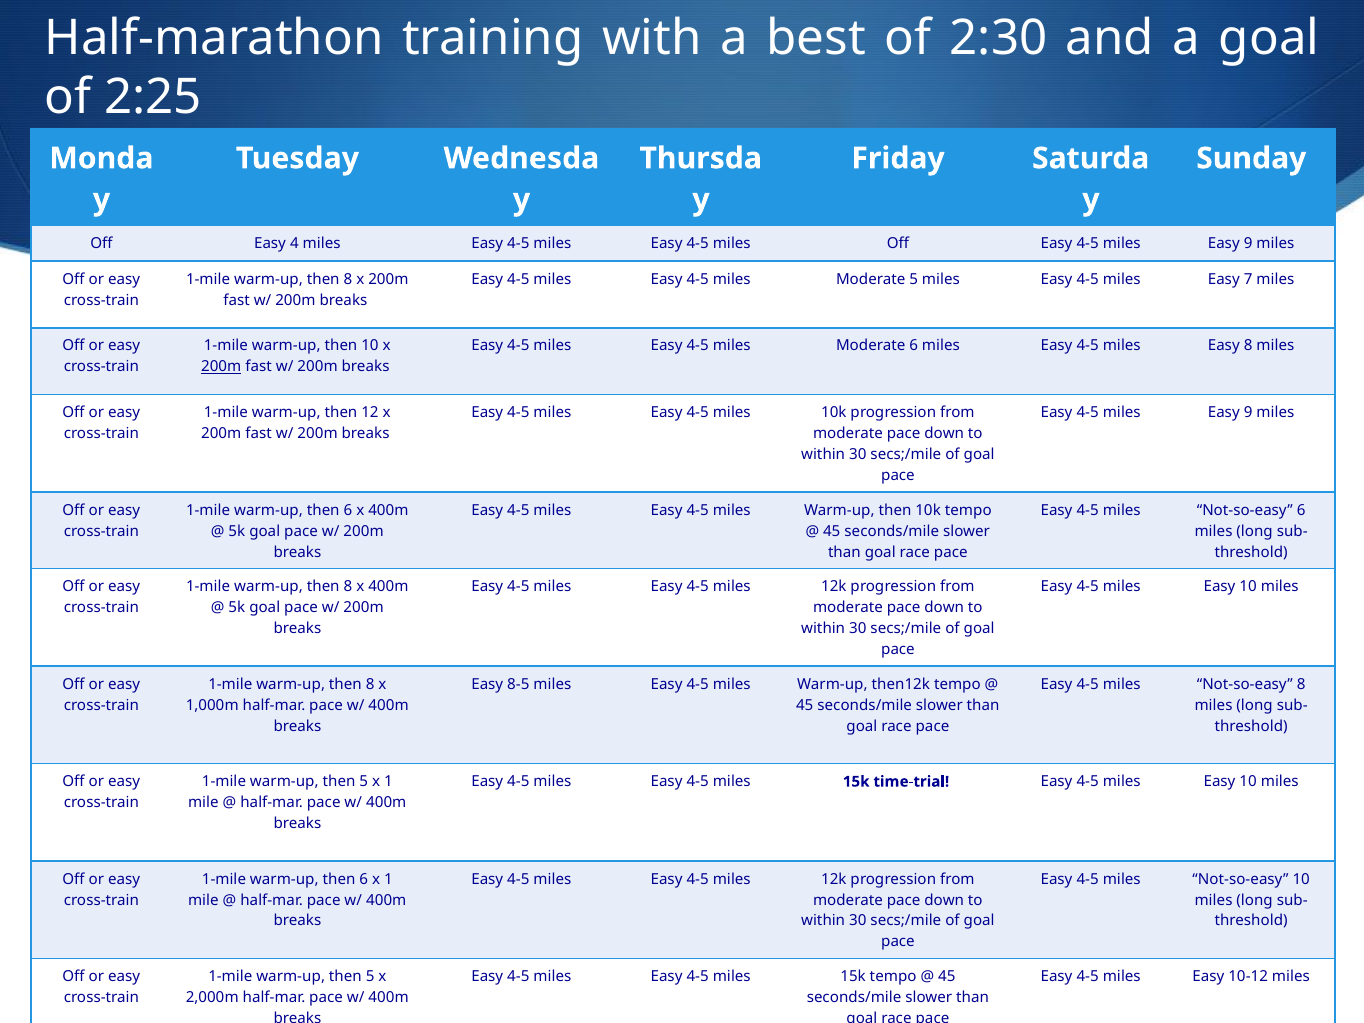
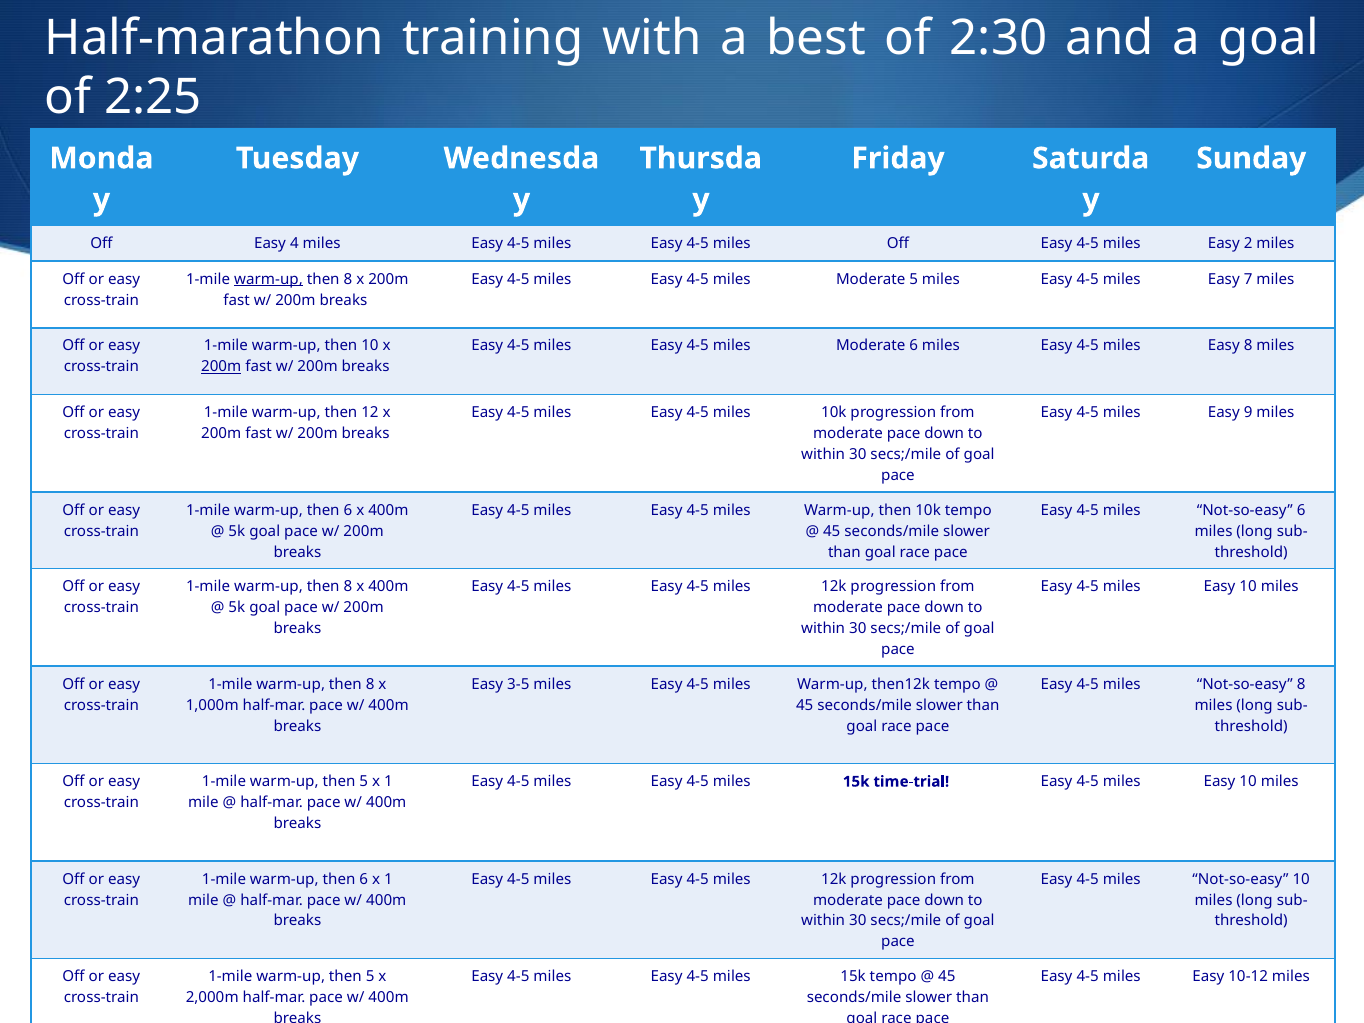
9: 9 -> 2 (1248, 243)
warm-up underline: none -> present (269, 279)
8-5: 8-5 -> 3-5 (518, 684)
